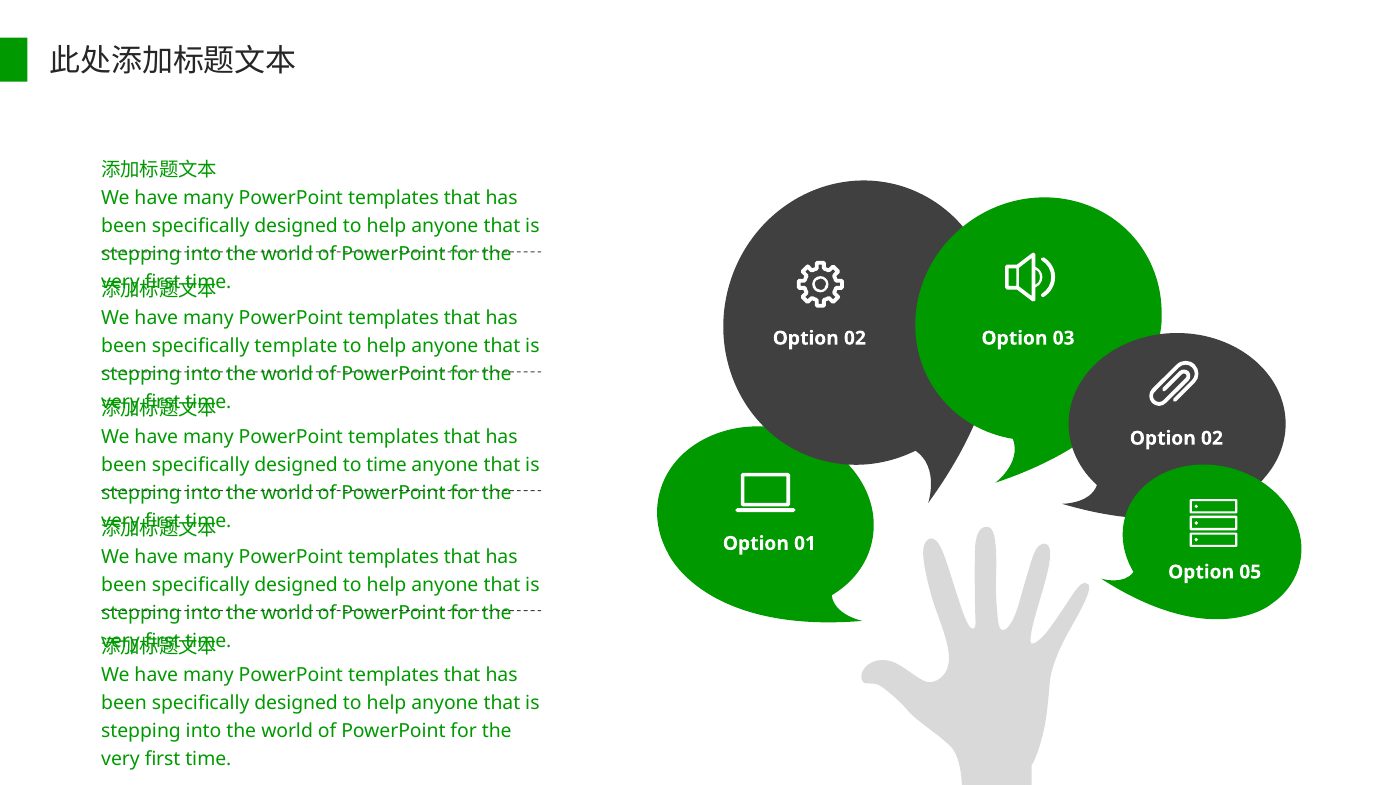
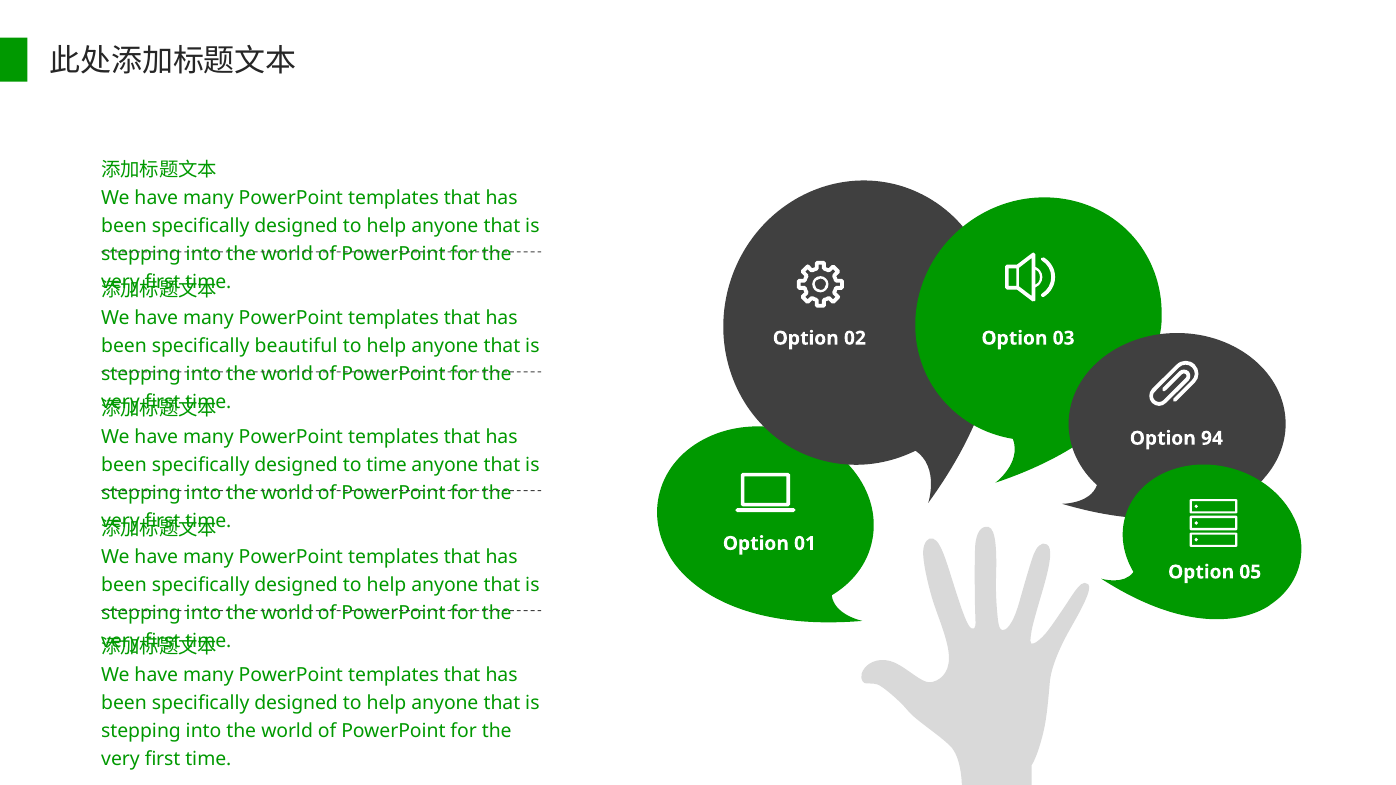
template: template -> beautiful (296, 346)
02: 02 -> 94 (1212, 438)
